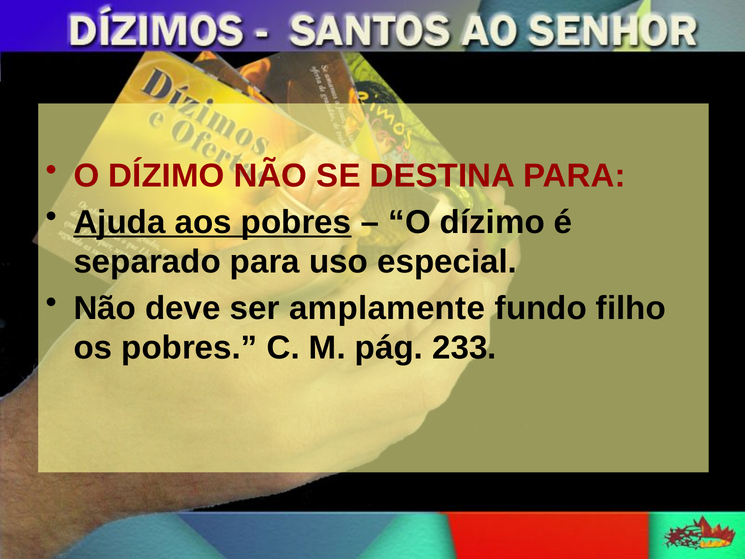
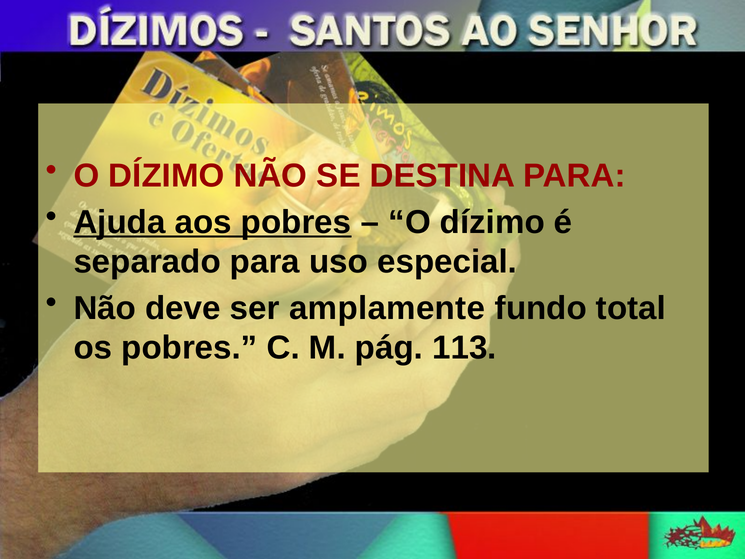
filho: filho -> total (631, 308)
233: 233 -> 113 (464, 348)
